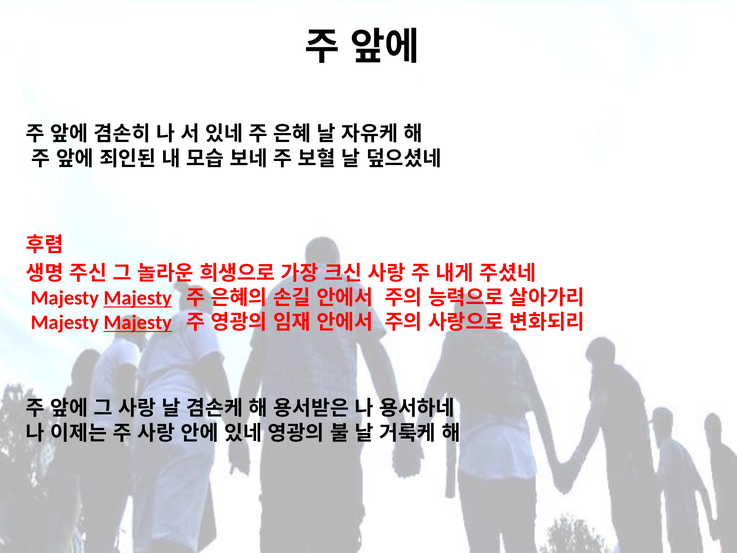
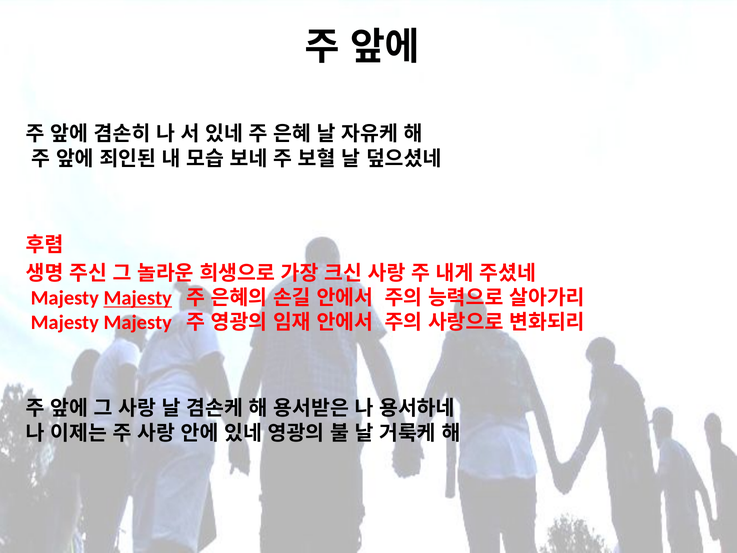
Majesty underline: present -> none (138, 323)
